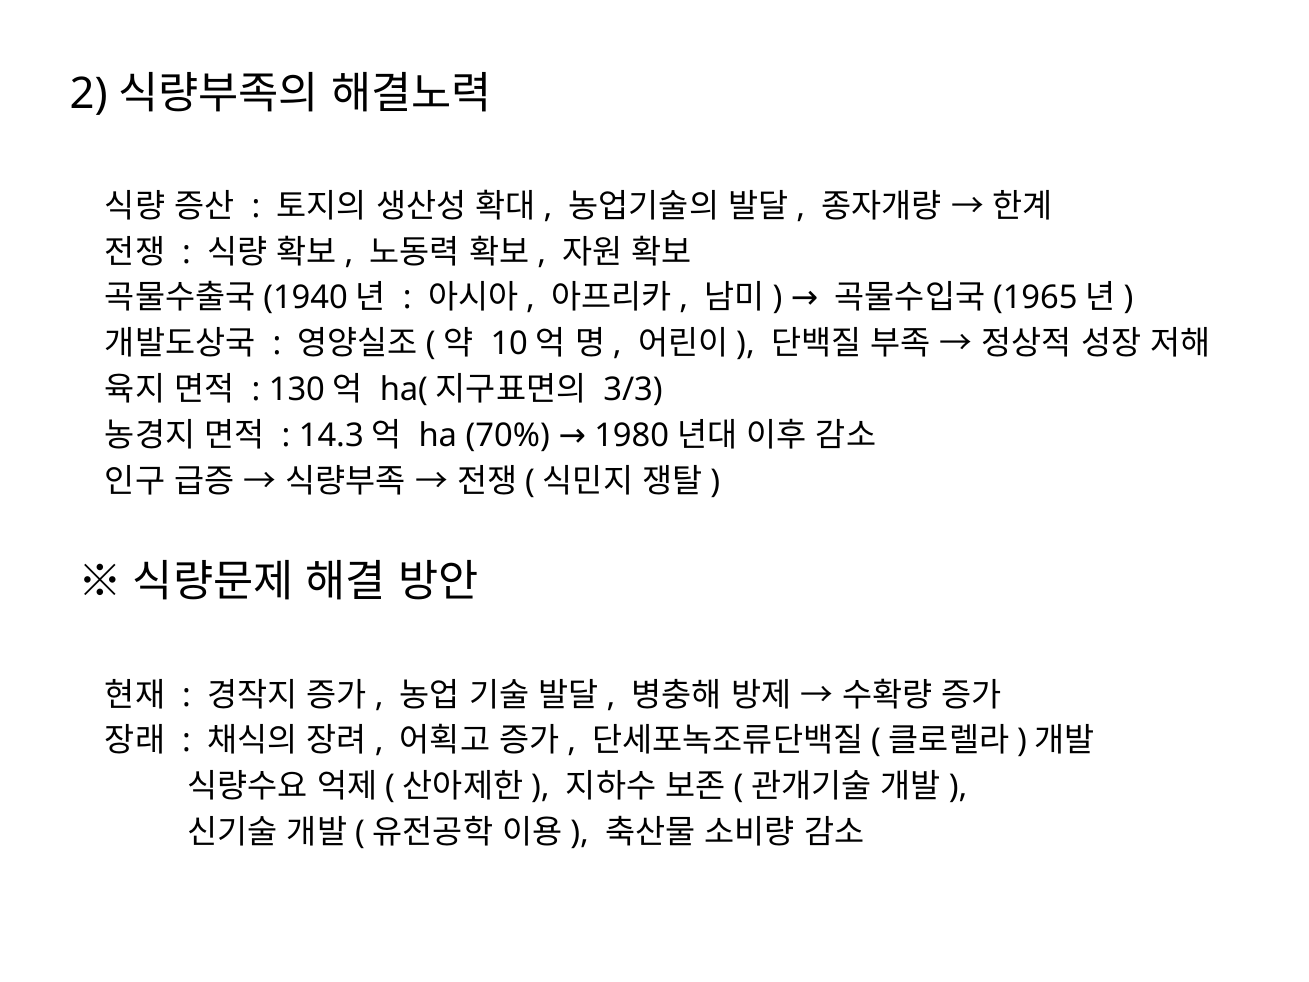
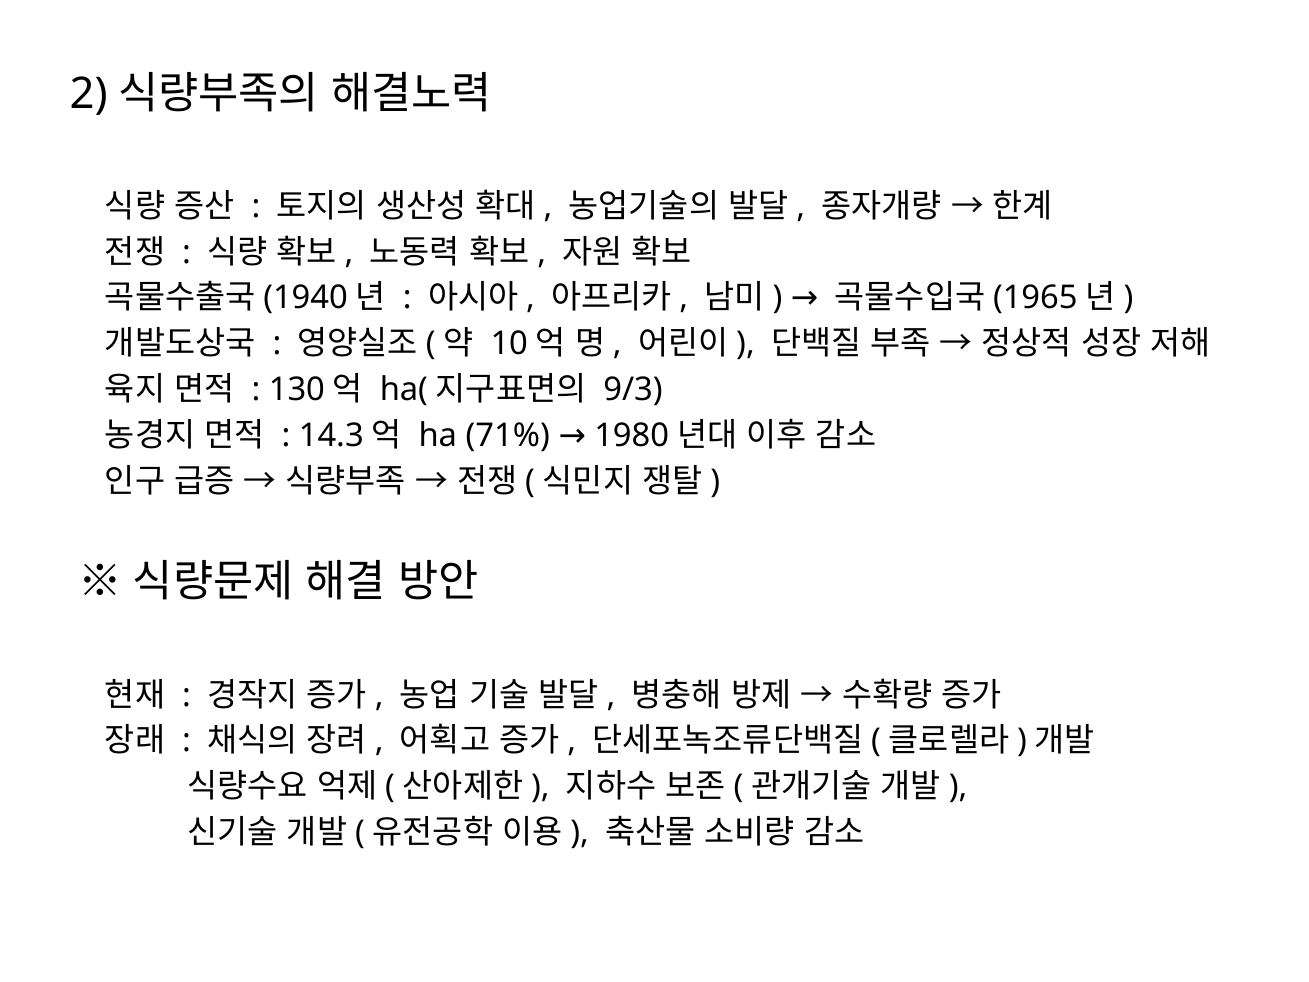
3/3: 3/3 -> 9/3 (633, 390)
70%: 70% -> 71% (508, 435)
